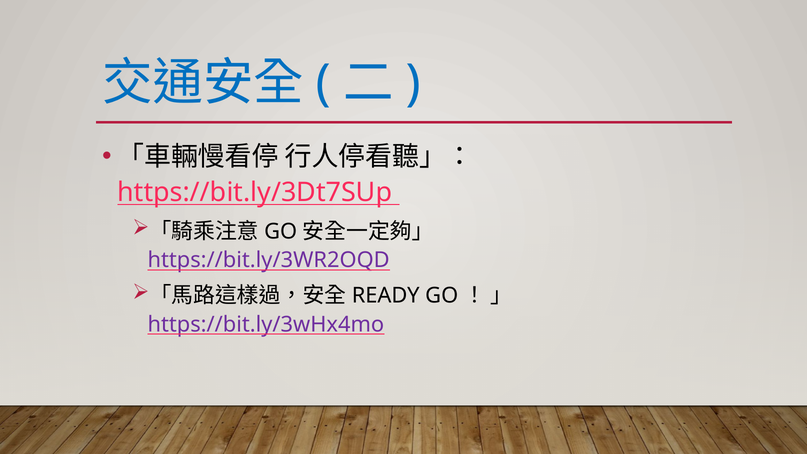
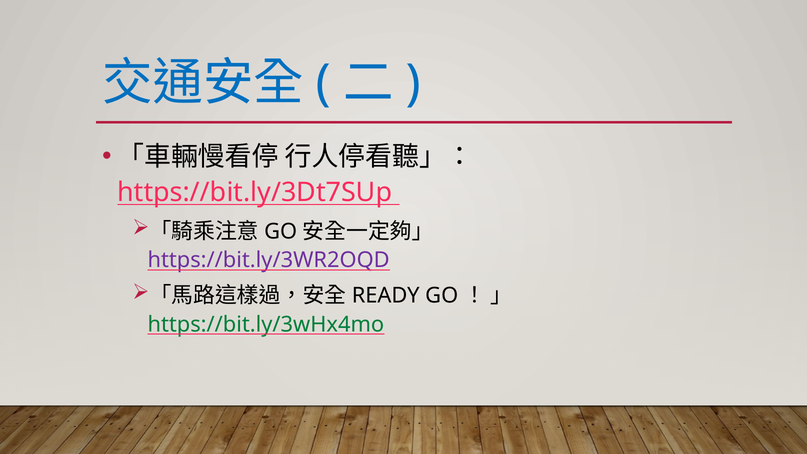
https://bit.ly/3wHx4mo colour: purple -> green (266, 324)
